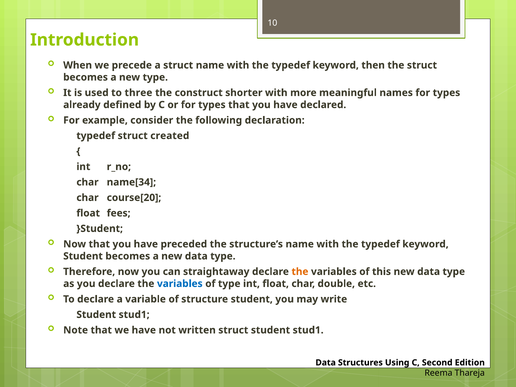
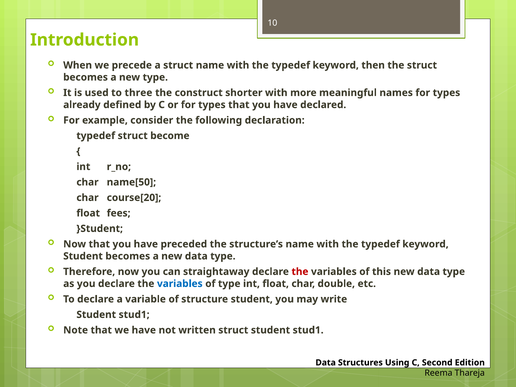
created: created -> become (170, 136)
name[34: name[34 -> name[50 (131, 182)
the colour: orange -> red (300, 272)
